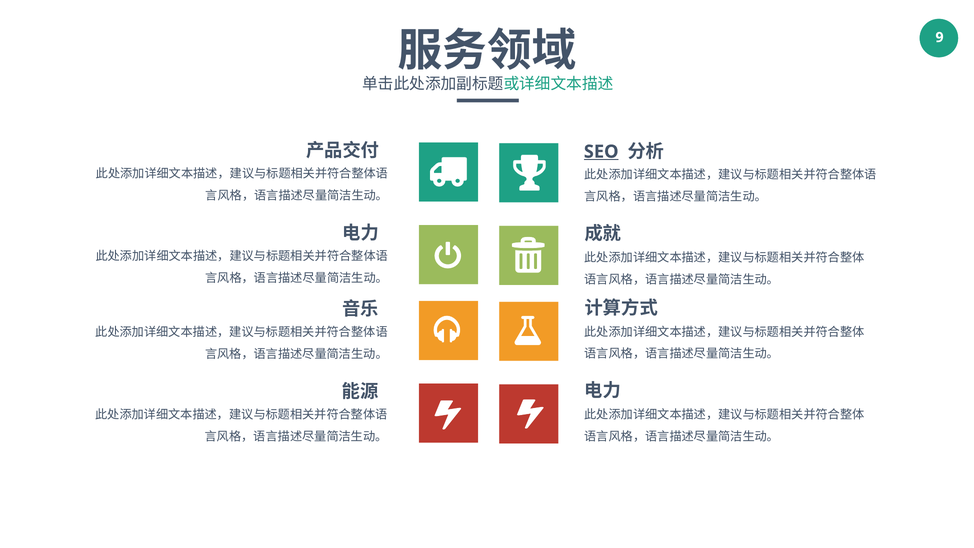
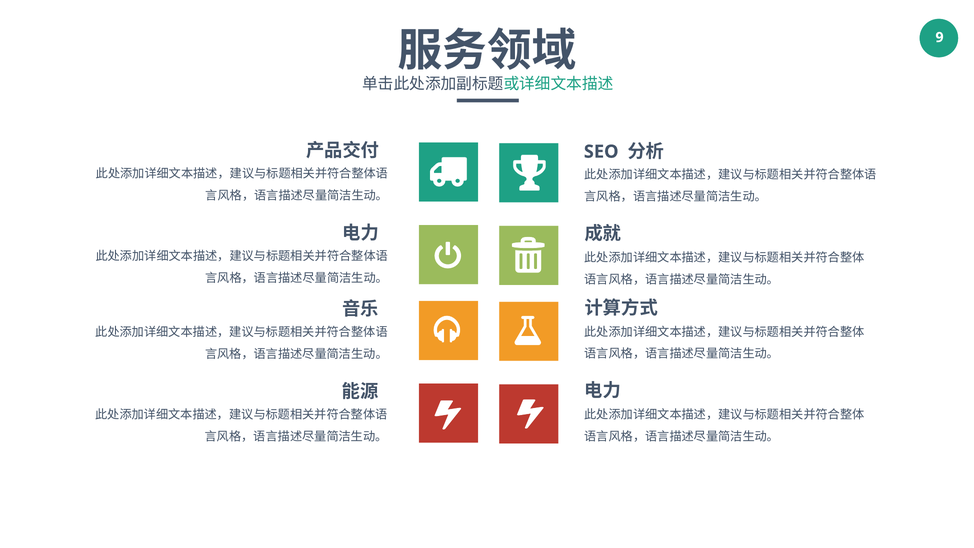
SEO underline: present -> none (601, 152)
